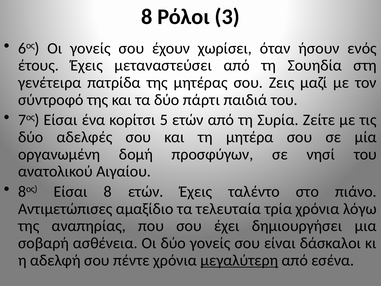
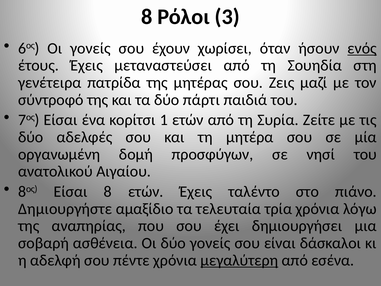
ενός underline: none -> present (362, 48)
5: 5 -> 1 (164, 120)
Αντιμετώπισες: Αντιμετώπισες -> Δημιουργήστε (65, 209)
